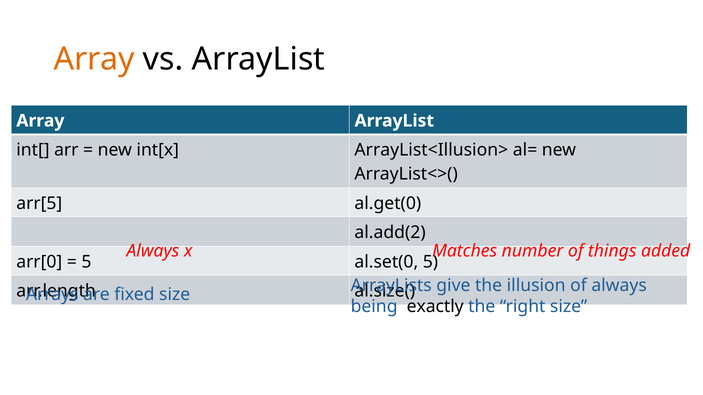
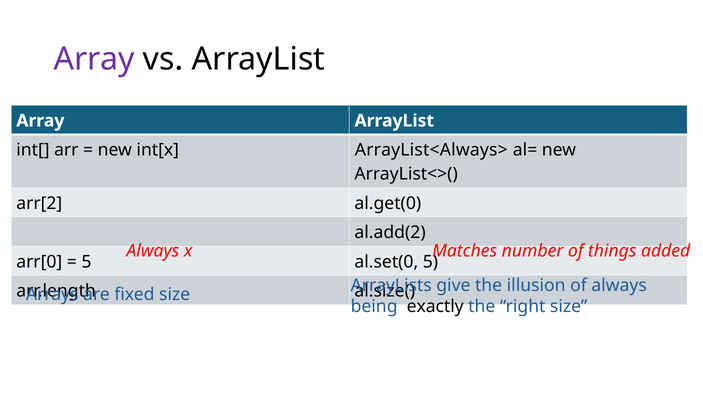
Array colour: orange -> purple (94, 59)
ArrayList<Illusion>: ArrayList<Illusion> -> ArrayList<Always> (431, 150)
arr[5: arr[5 -> arr[2 (39, 203)
